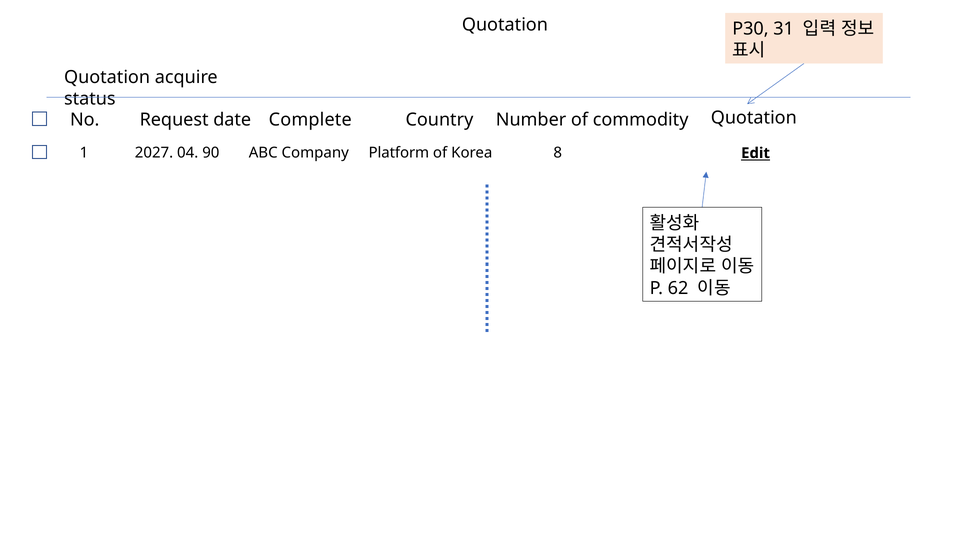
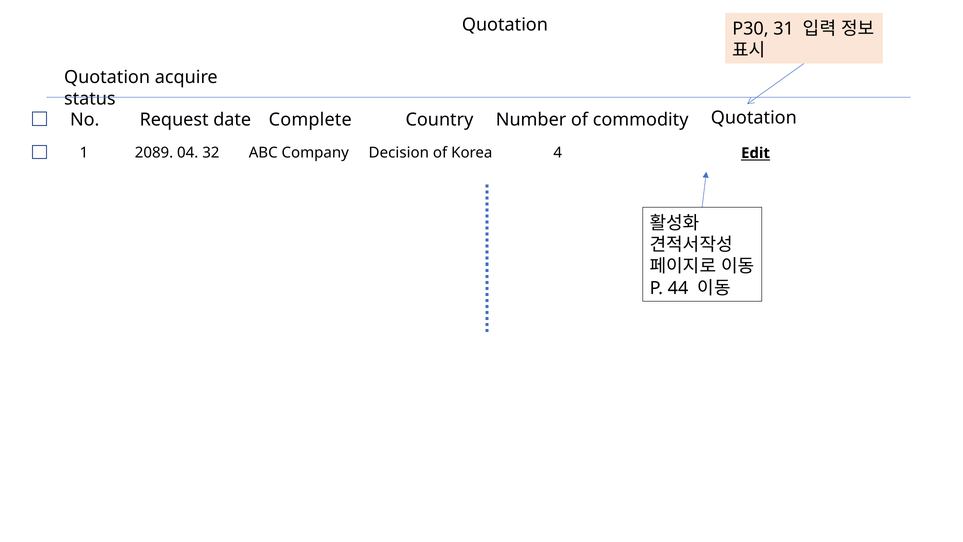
2027: 2027 -> 2089 (154, 153)
90: 90 -> 32 (211, 153)
Platform: Platform -> Decision (399, 153)
8: 8 -> 4 (558, 153)
62: 62 -> 44 (678, 288)
